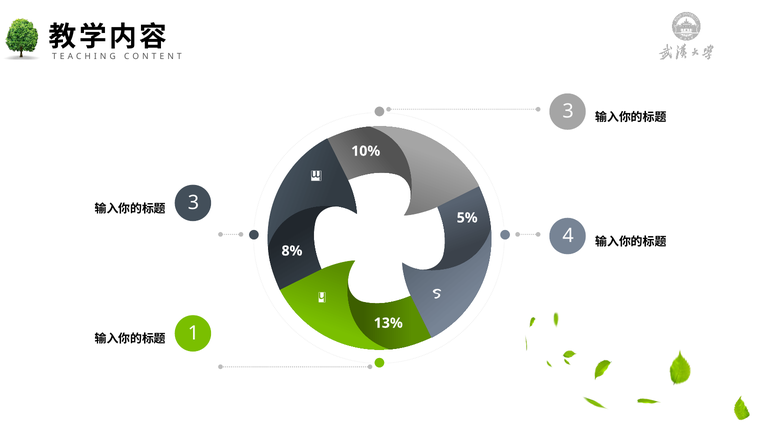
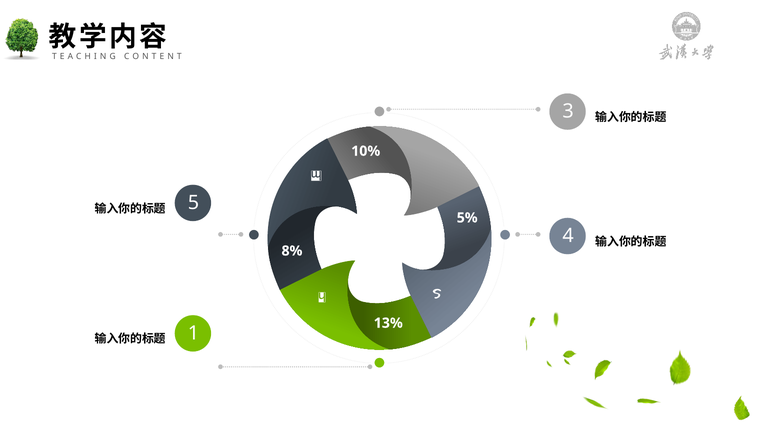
3: 3 -> 5 (193, 203)
